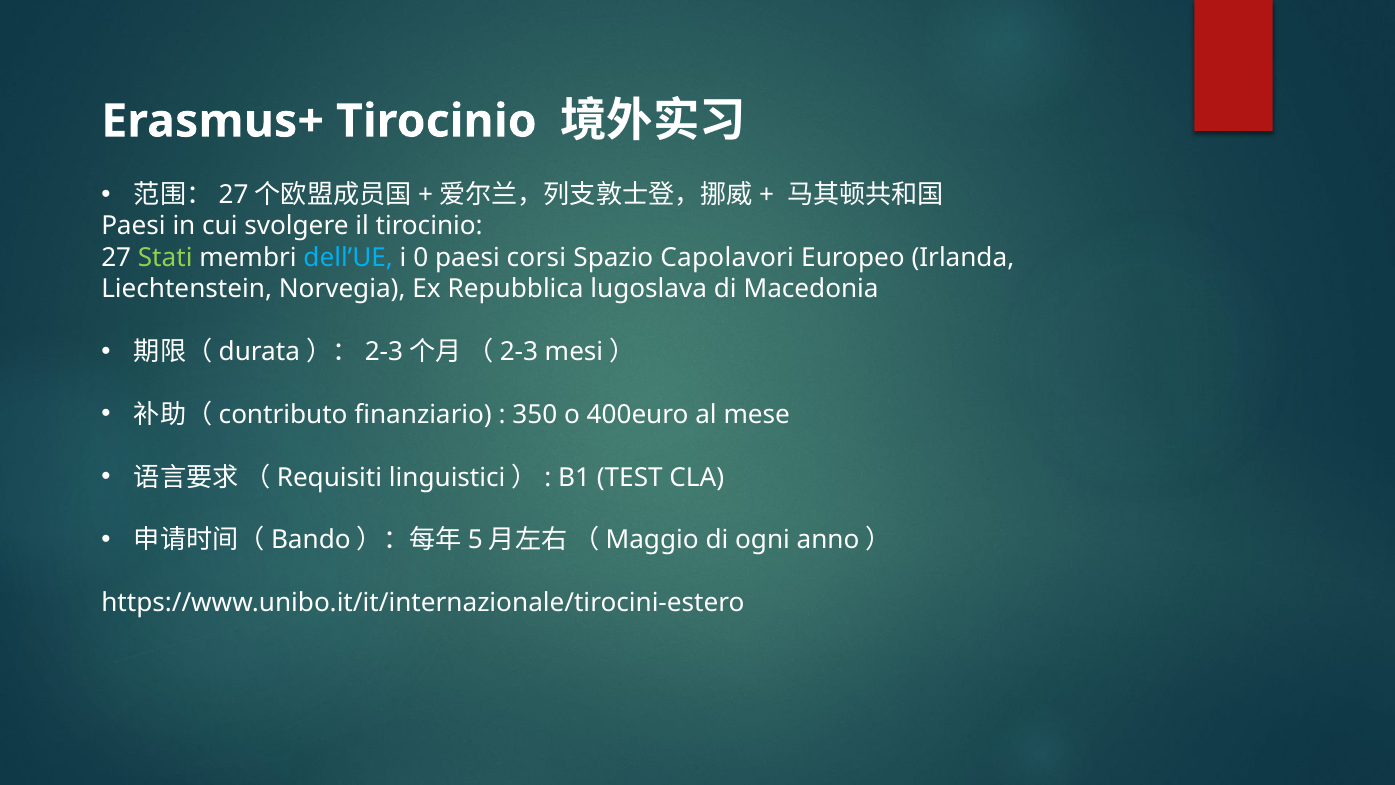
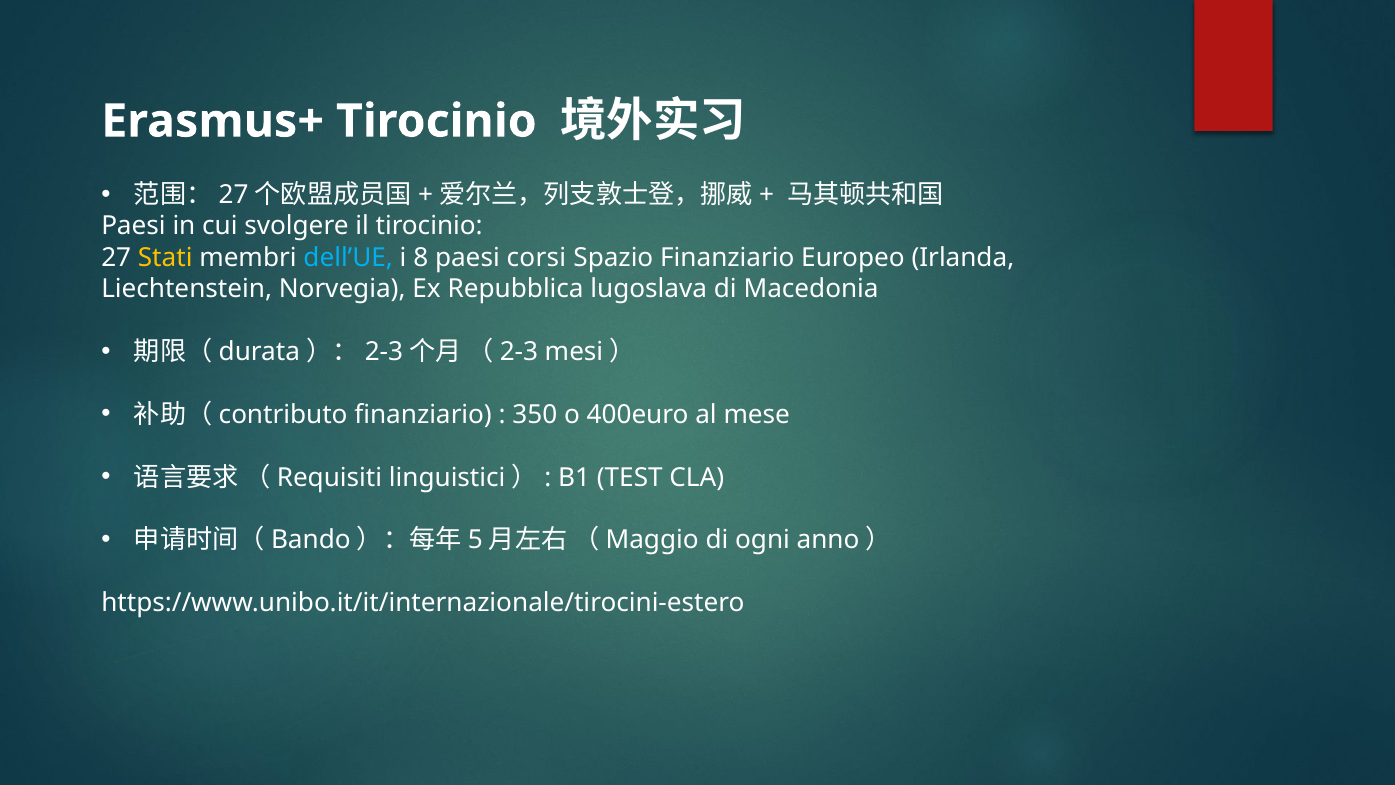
Stati colour: light green -> yellow (165, 258)
0: 0 -> 8 (421, 258)
Spazio Capolavori: Capolavori -> Finanziario (727, 258)
